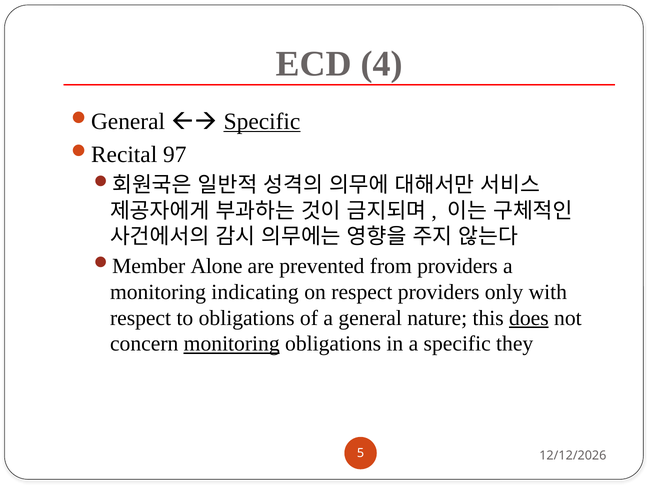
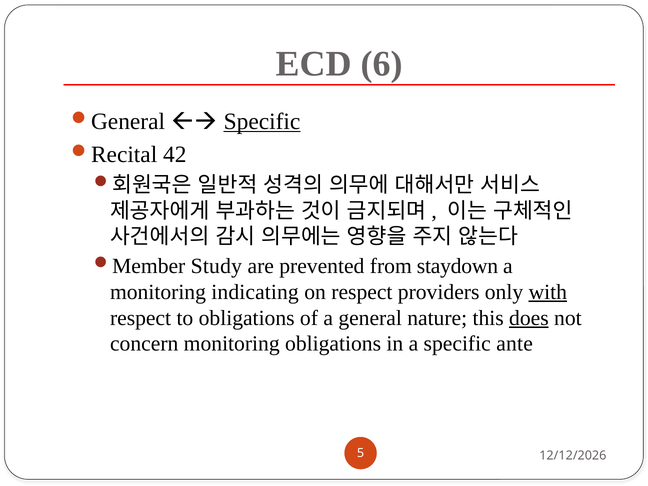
4: 4 -> 6 (382, 64)
97: 97 -> 42 (175, 155)
Alone: Alone -> Study (216, 266)
from providers: providers -> staydown (457, 266)
with underline: none -> present (548, 292)
monitoring underline: present -> none (232, 344)
they: they -> ante (515, 344)
